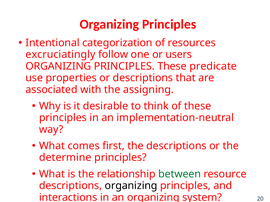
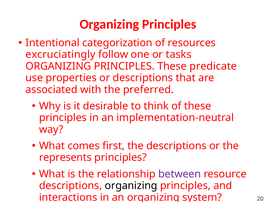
users: users -> tasks (179, 55)
assigning: assigning -> preferred (148, 90)
determine: determine -> represents (65, 158)
between colour: green -> purple (180, 174)
